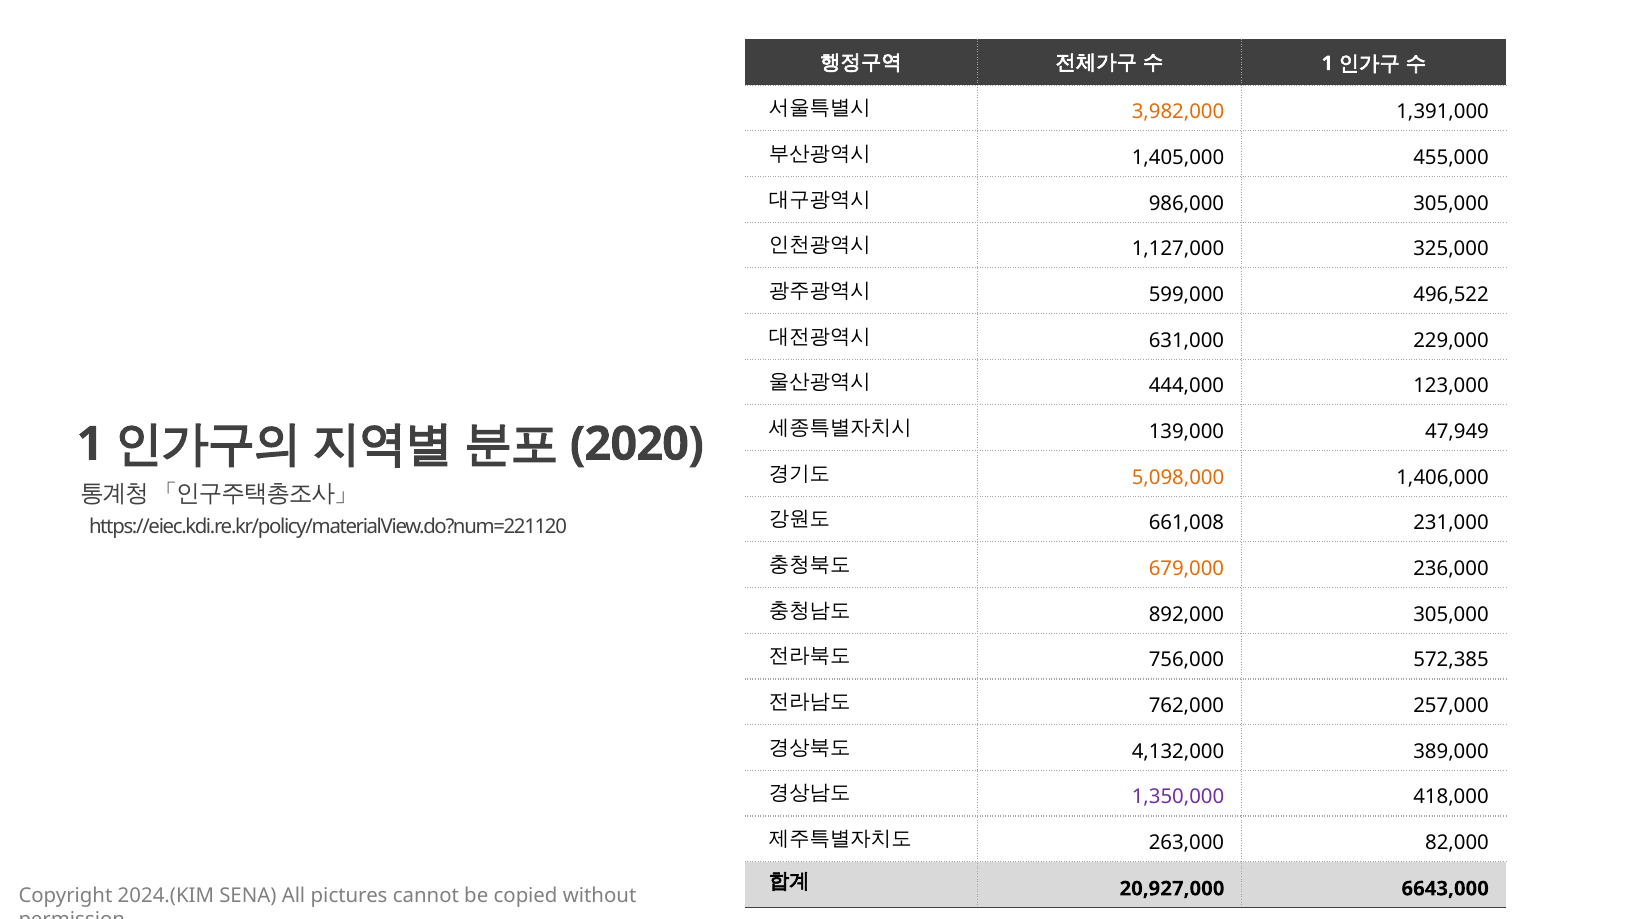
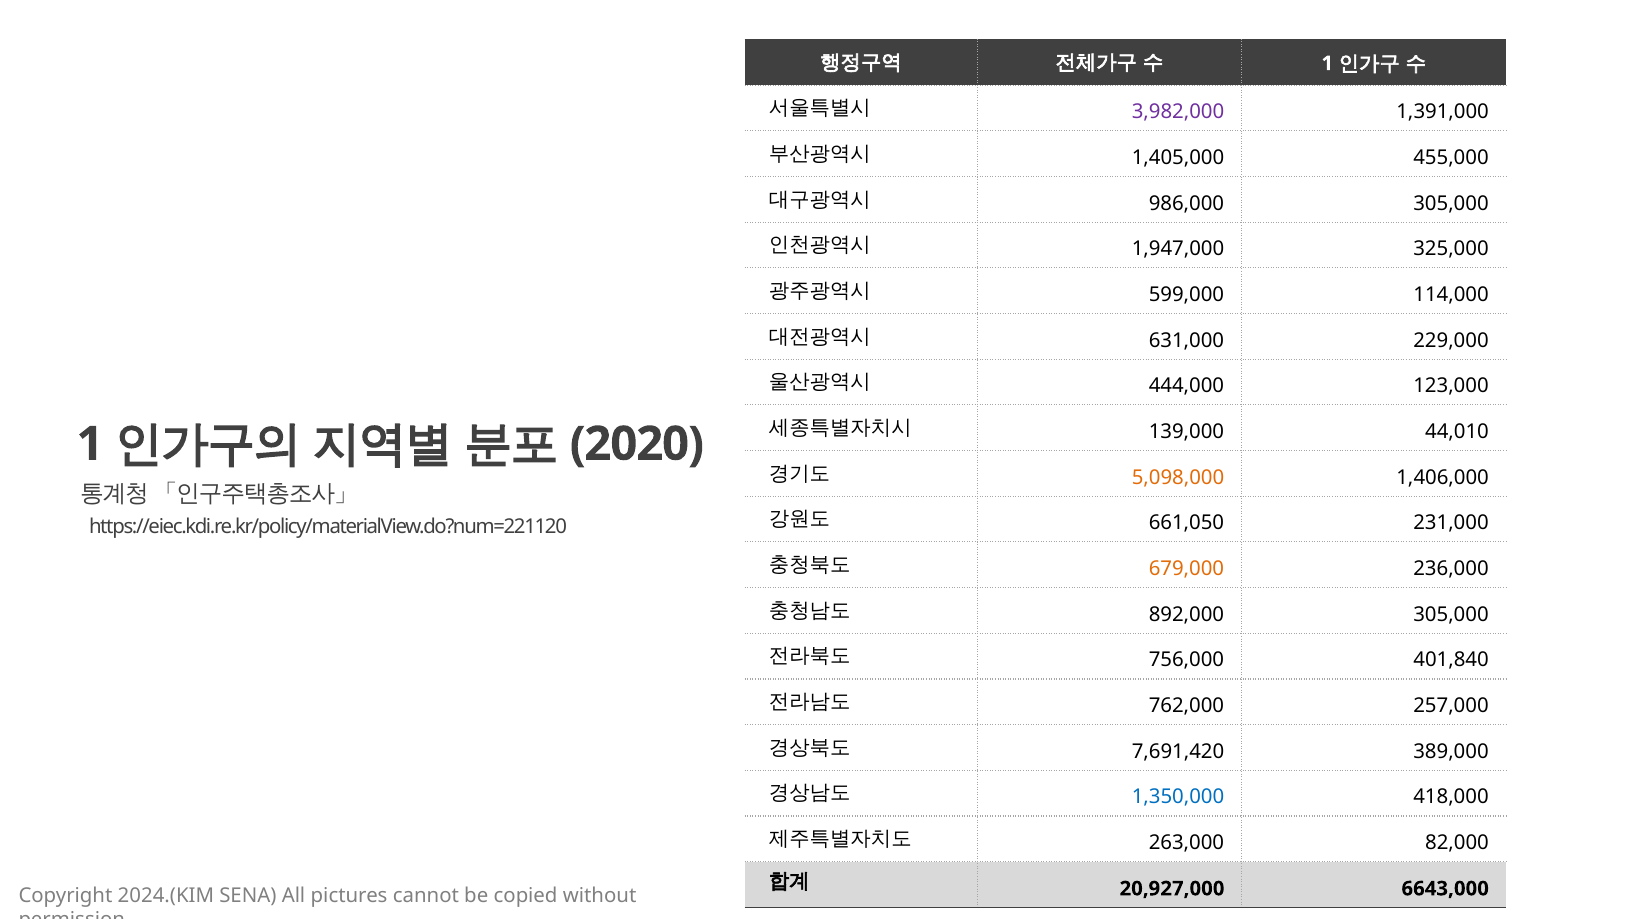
3,982,000 colour: orange -> purple (1178, 112)
1,127,000: 1,127,000 -> 1,947,000 (1178, 249)
496,522: 496,522 -> 114,000 (1451, 295)
47,949: 47,949 -> 44,010 (1457, 432)
661,008: 661,008 -> 661,050 (1186, 523)
572,385: 572,385 -> 401,840 (1451, 660)
4,132,000: 4,132,000 -> 7,691,420 (1178, 752)
1,350,000 colour: purple -> blue (1178, 797)
